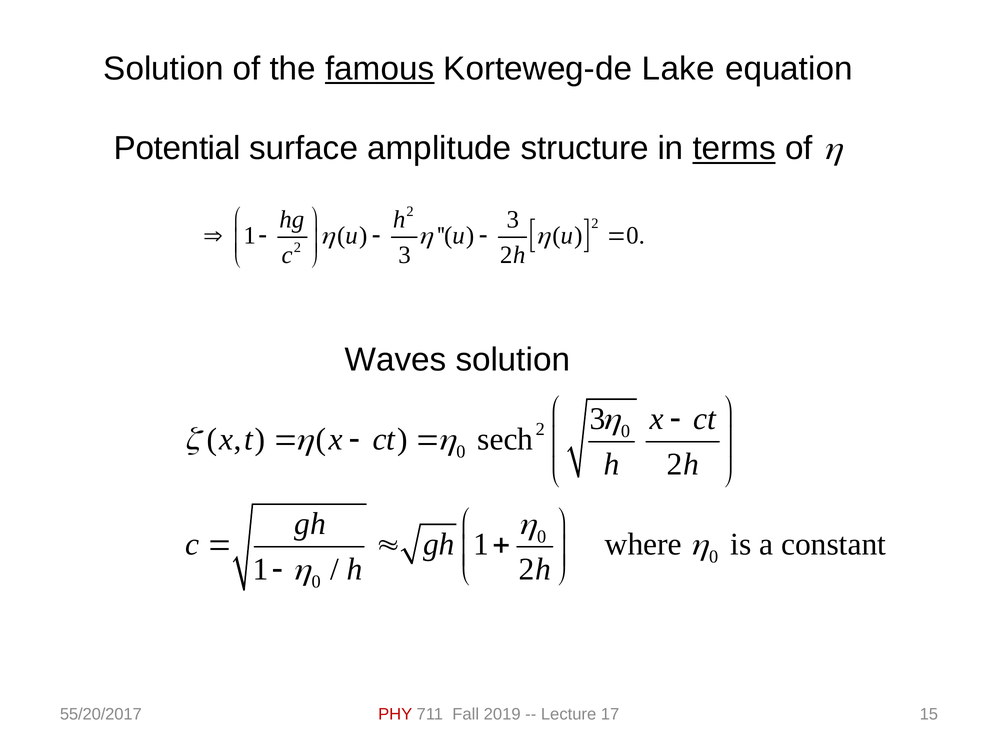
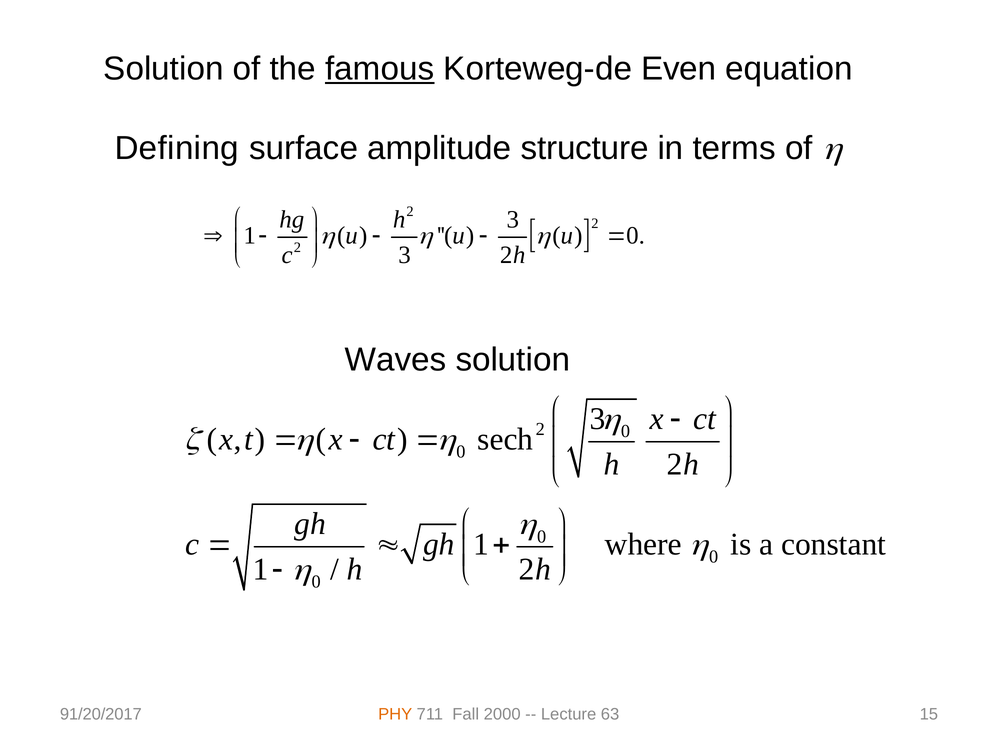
Lake: Lake -> Even (679, 69)
Potential: Potential -> Defining (177, 149)
terms underline: present -> none (734, 149)
55/20/2017: 55/20/2017 -> 91/20/2017 (101, 715)
PHY colour: red -> orange (395, 715)
2019: 2019 -> 2000 (502, 715)
17: 17 -> 63 (610, 715)
